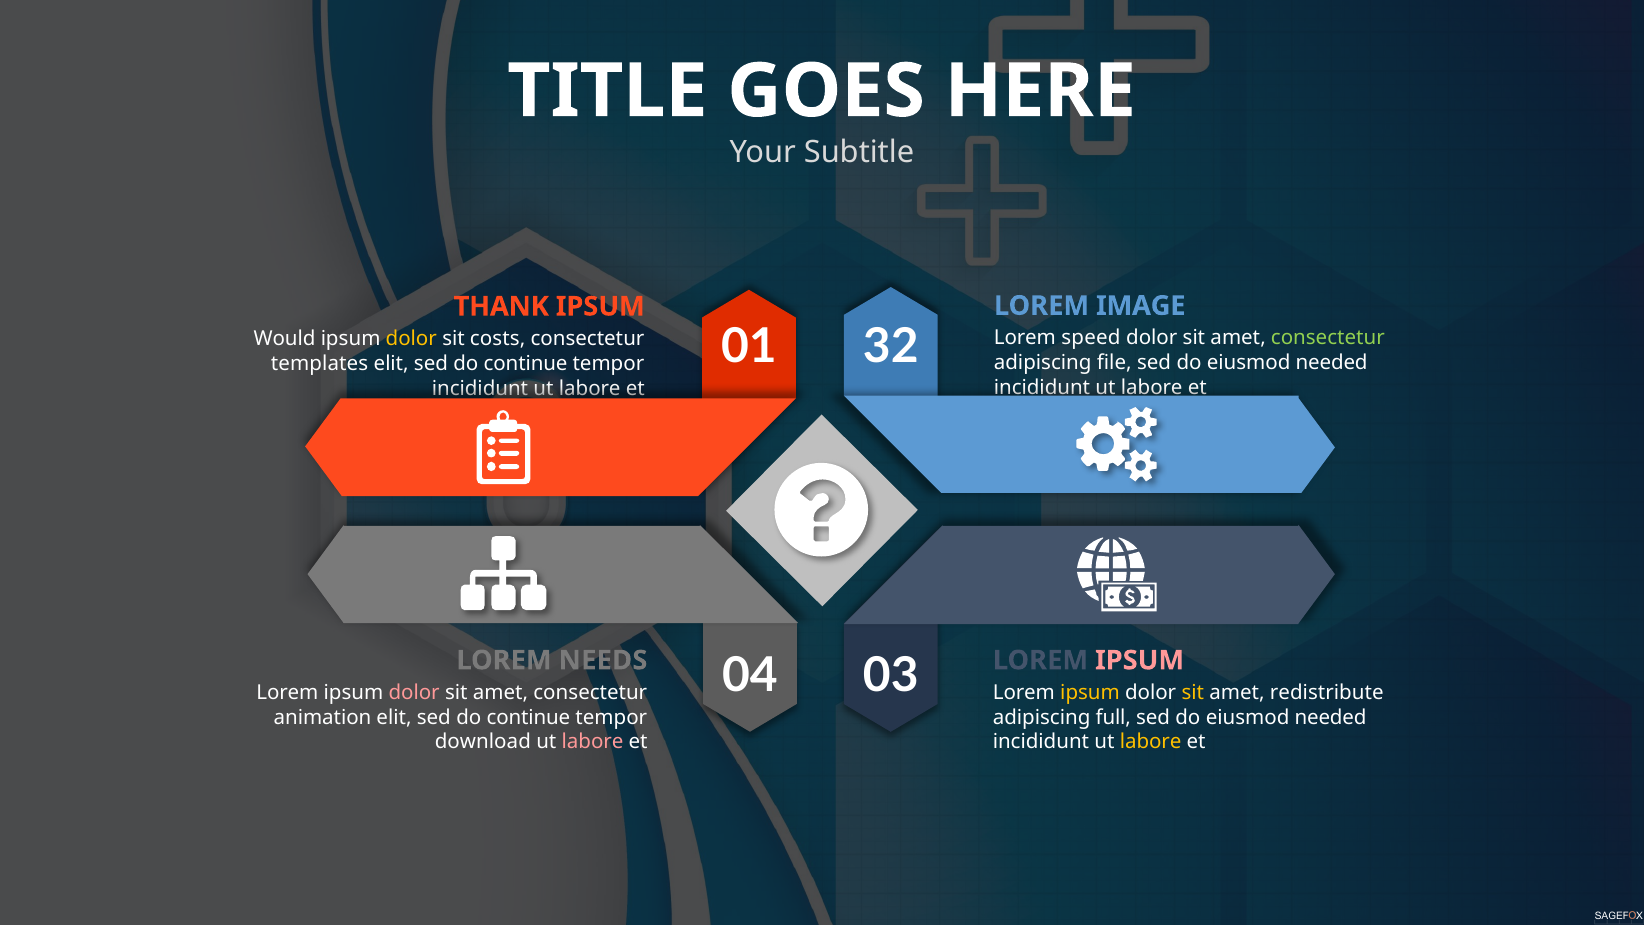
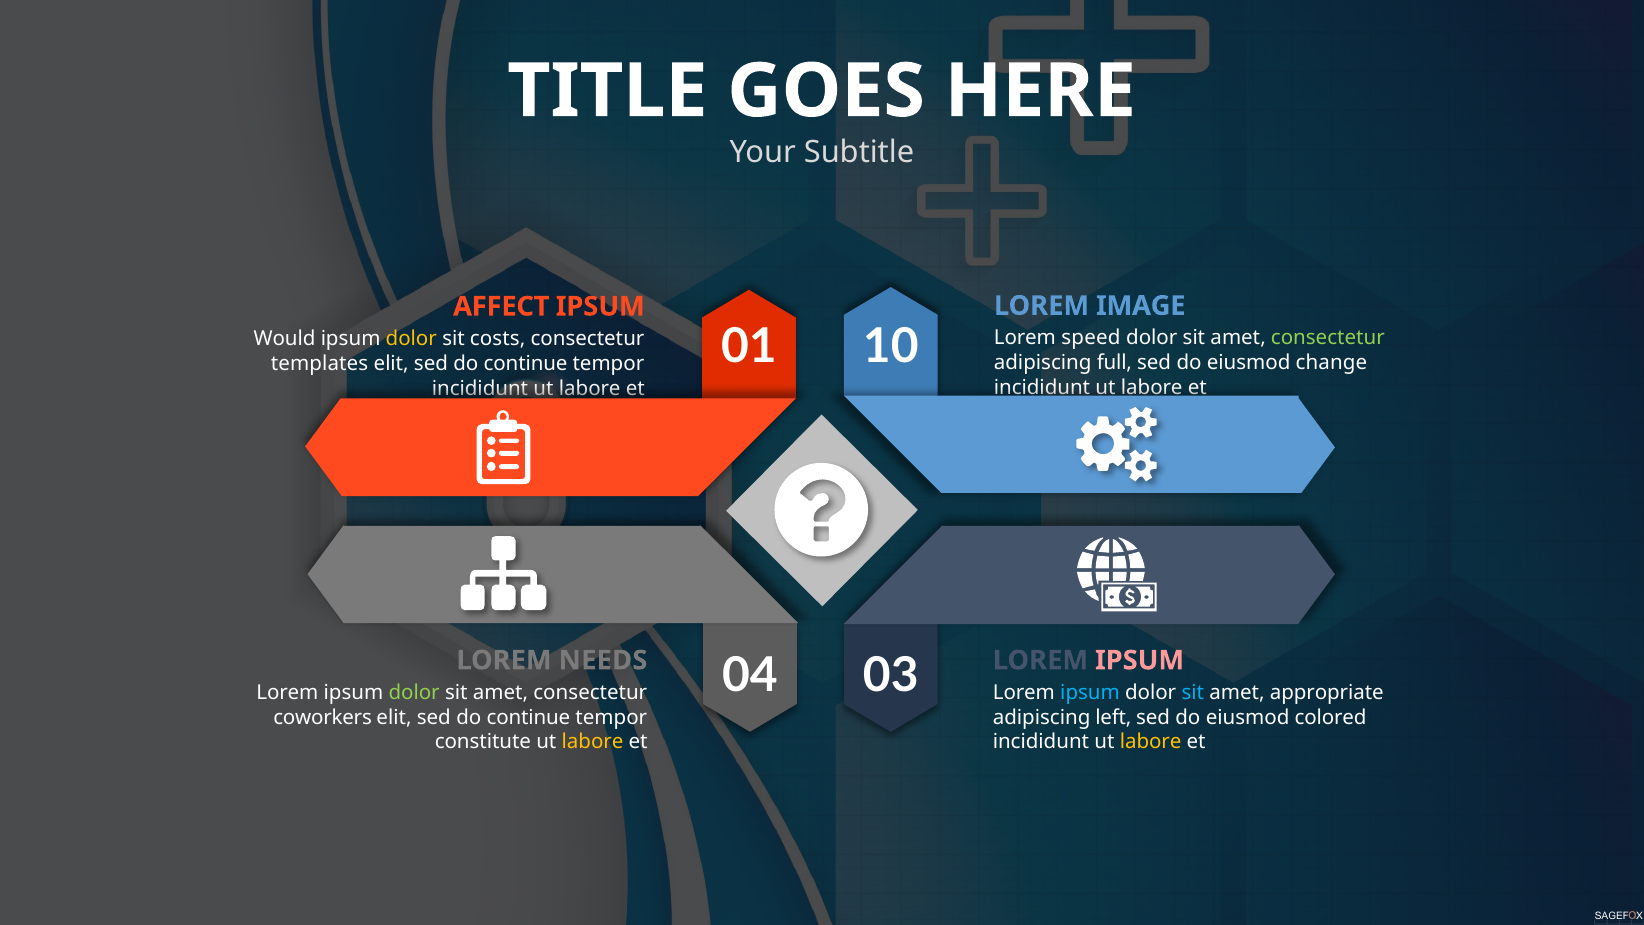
THANK: THANK -> AFFECT (501, 306)
32: 32 -> 10 (891, 346)
file: file -> full (1114, 363)
needed: needed -> change (1331, 363)
dolor colour: pink -> light green (414, 693)
ipsum colour: yellow -> light blue (1090, 693)
sit colour: yellow -> light blue (1193, 693)
redistribute: redistribute -> appropriate (1327, 693)
animation: animation -> coworkers (323, 717)
full: full -> left (1113, 717)
needed: needed -> colored (1331, 717)
download: download -> constitute (483, 742)
labore colour: pink -> yellow (593, 742)
